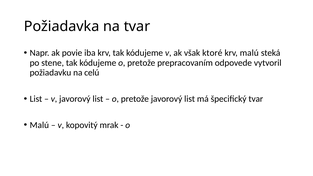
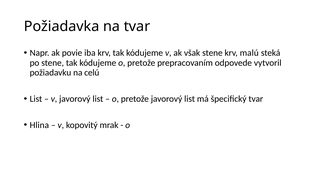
však ktoré: ktoré -> stene (212, 53)
Malú: Malú -> Hlina (39, 125)
